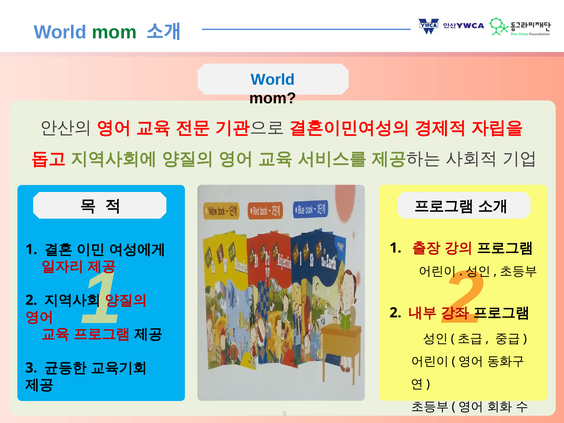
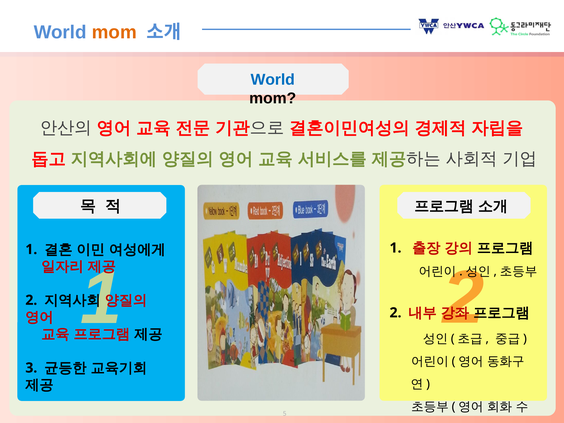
mom colour: green -> orange (114, 32)
